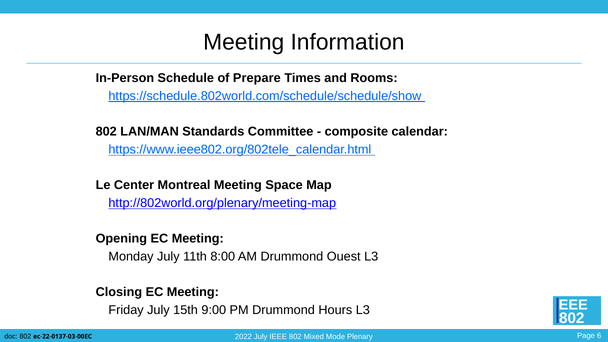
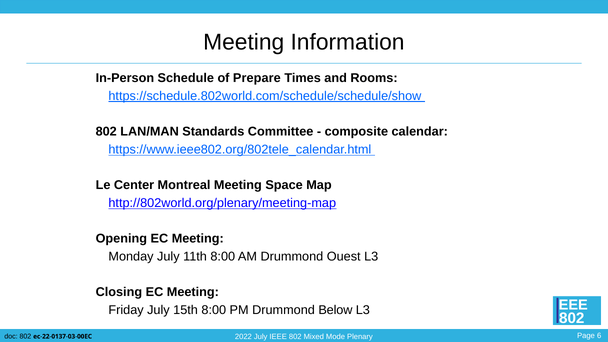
15th 9:00: 9:00 -> 8:00 (214, 310)
Hours: Hours -> Below (335, 310)
